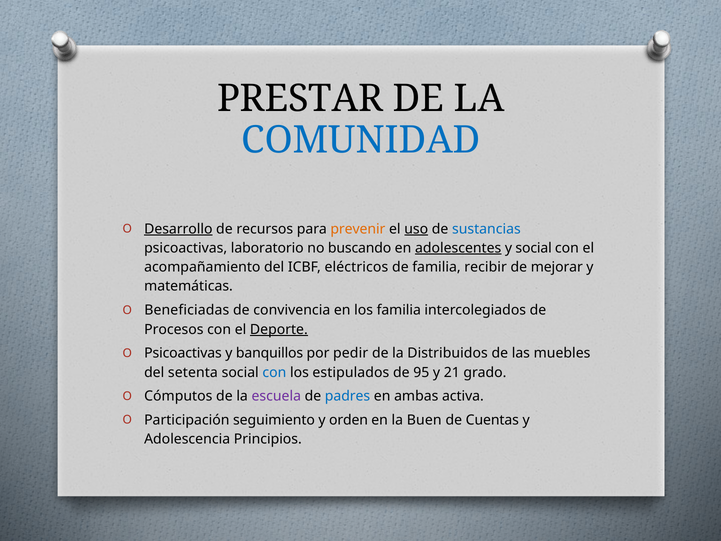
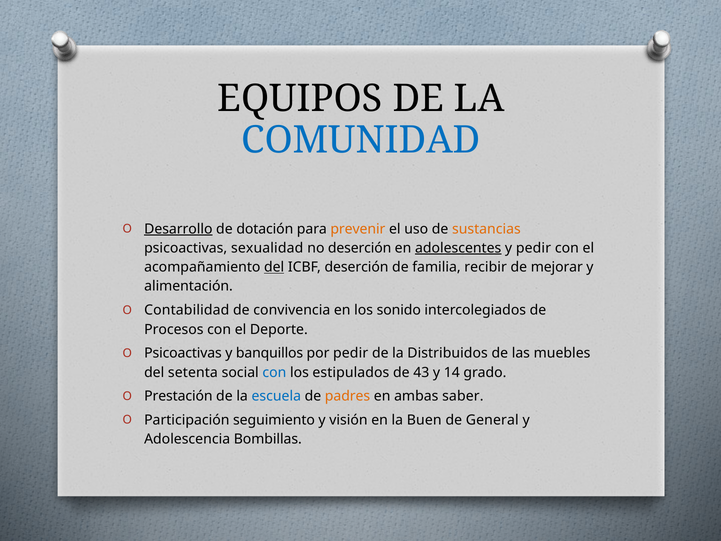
PRESTAR: PRESTAR -> EQUIPOS (300, 98)
recursos: recursos -> dotación (265, 229)
uso underline: present -> none (416, 229)
sustancias colour: blue -> orange (486, 229)
laboratorio: laboratorio -> sexualidad (267, 248)
no buscando: buscando -> deserción (360, 248)
y social: social -> pedir (533, 248)
del underline: none -> present (274, 267)
ICBF eléctricos: eléctricos -> deserción (357, 267)
matemáticas: matemáticas -> alimentación (189, 286)
Beneficiadas: Beneficiadas -> Contabilidad (187, 310)
los familia: familia -> sonido (399, 310)
Deporte underline: present -> none (279, 329)
95: 95 -> 43 (421, 372)
21: 21 -> 14 (452, 372)
Cómputos: Cómputos -> Prestación (178, 396)
escuela colour: purple -> blue (276, 396)
padres colour: blue -> orange (348, 396)
activa: activa -> saber (463, 396)
orden: orden -> visión (348, 420)
Cuentas: Cuentas -> General (492, 420)
Principios: Principios -> Bombillas (268, 439)
